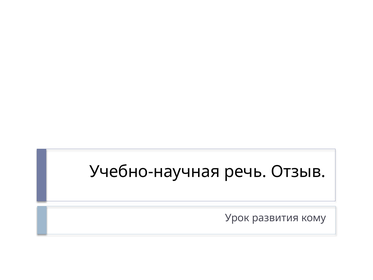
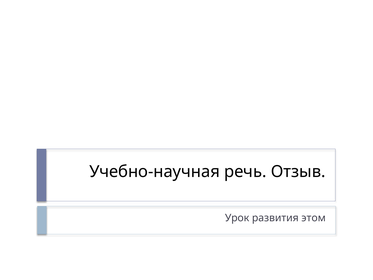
кому: кому -> этом (314, 218)
